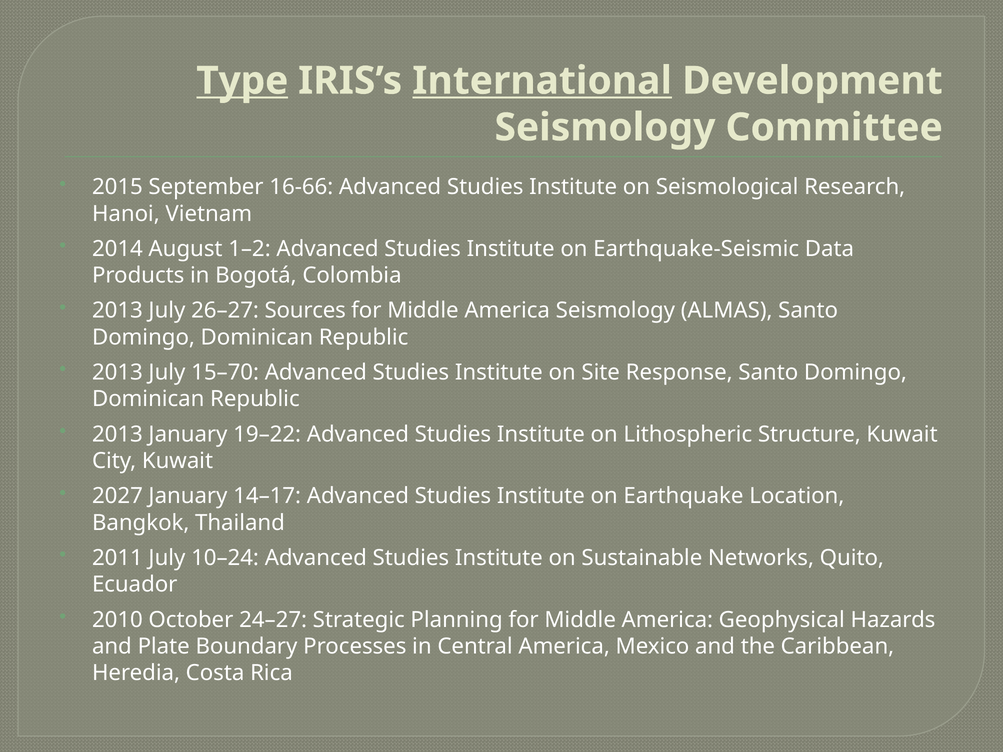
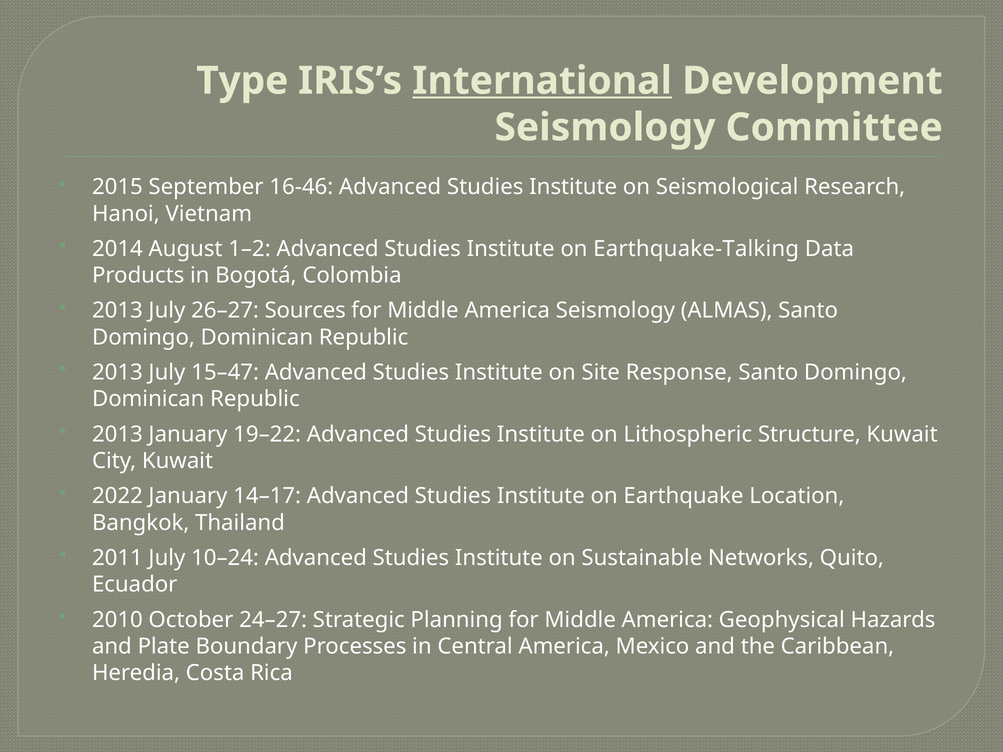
Type underline: present -> none (242, 81)
16-66: 16-66 -> 16-46 (301, 187)
Earthquake-Seismic: Earthquake-Seismic -> Earthquake-Talking (696, 249)
15–70: 15–70 -> 15–47 (225, 373)
2027: 2027 -> 2022 (117, 496)
